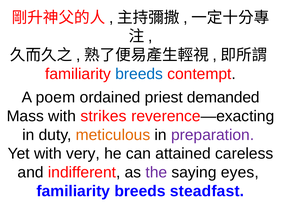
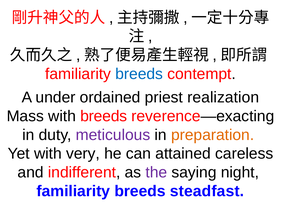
poem: poem -> under (56, 97)
demanded: demanded -> realization (223, 97)
with strikes: strikes -> breeds (104, 116)
meticulous colour: orange -> purple (113, 135)
preparation colour: purple -> orange (213, 135)
eyes: eyes -> night (240, 172)
